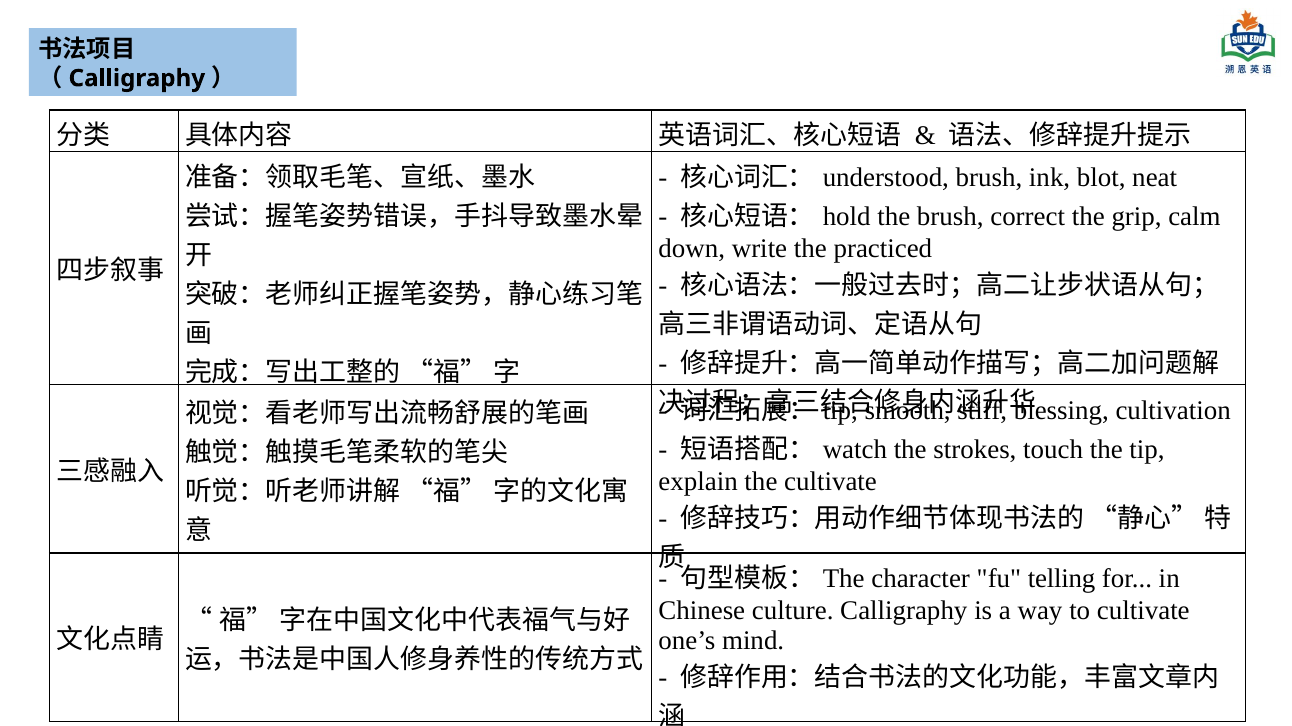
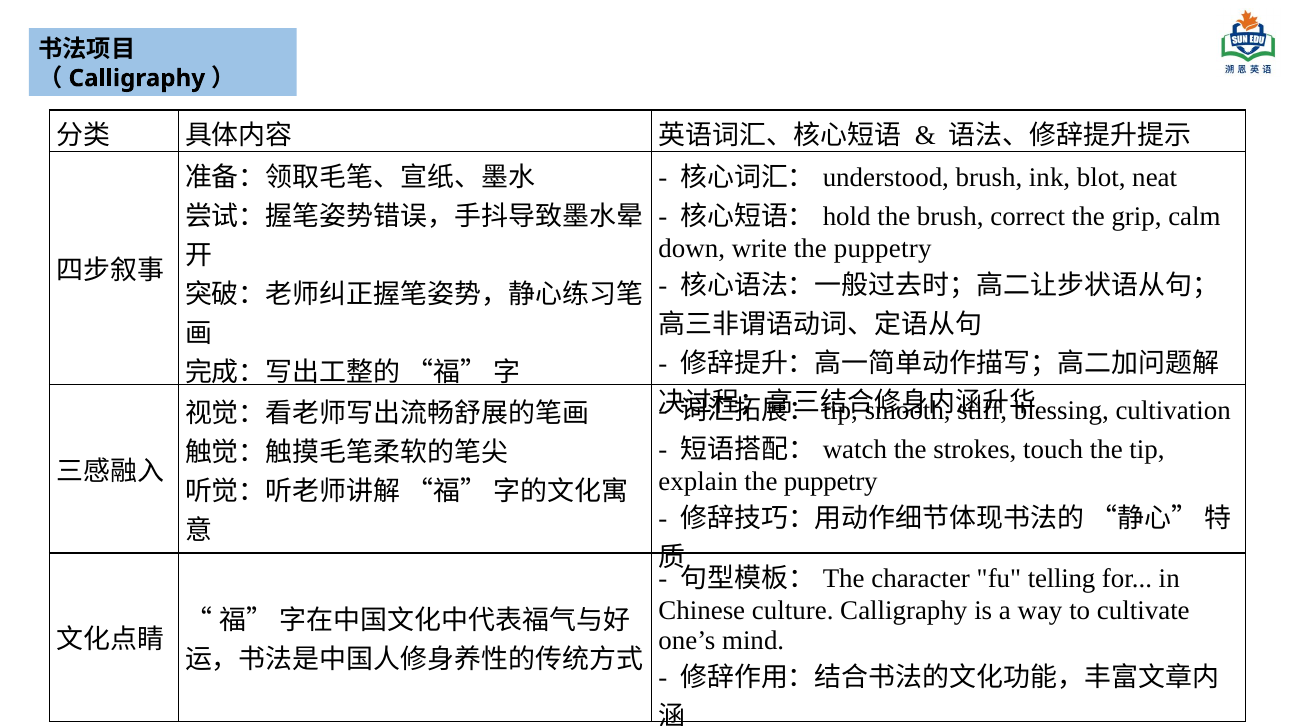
write the practiced: practiced -> puppetry (883, 249)
explain the cultivate: cultivate -> puppetry (831, 482)
